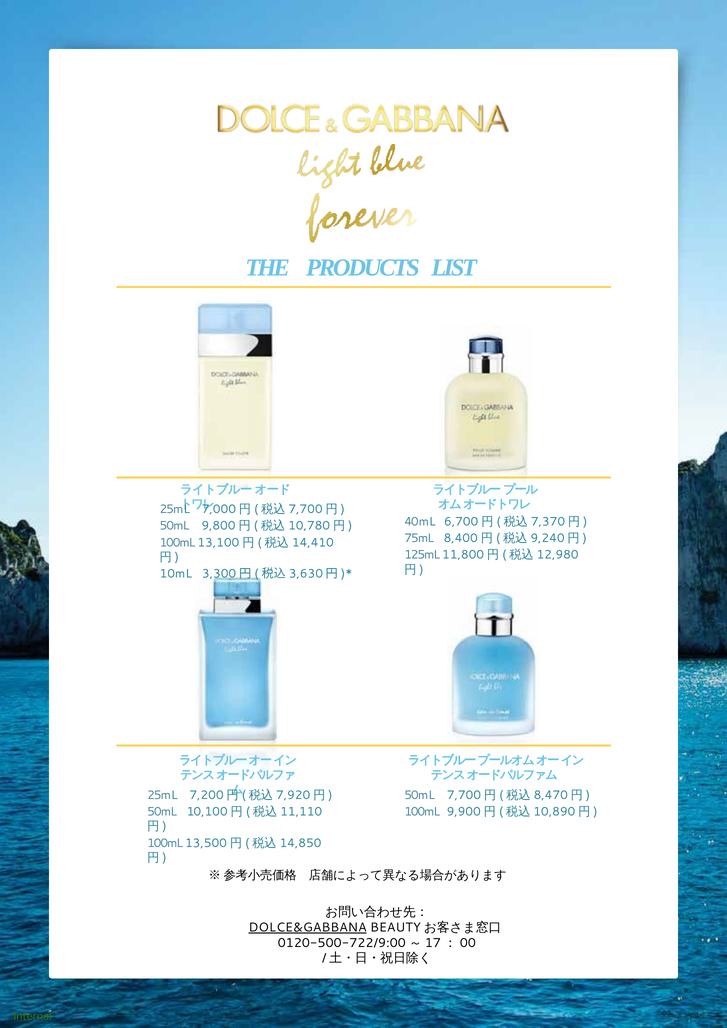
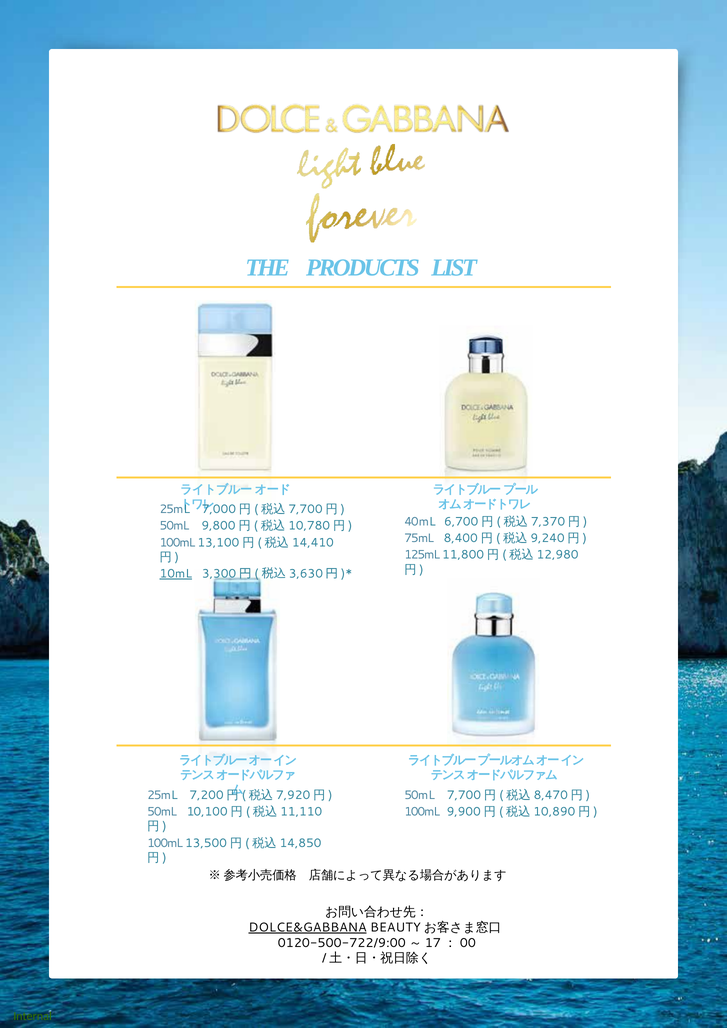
10mL underline: none -> present (176, 574)
